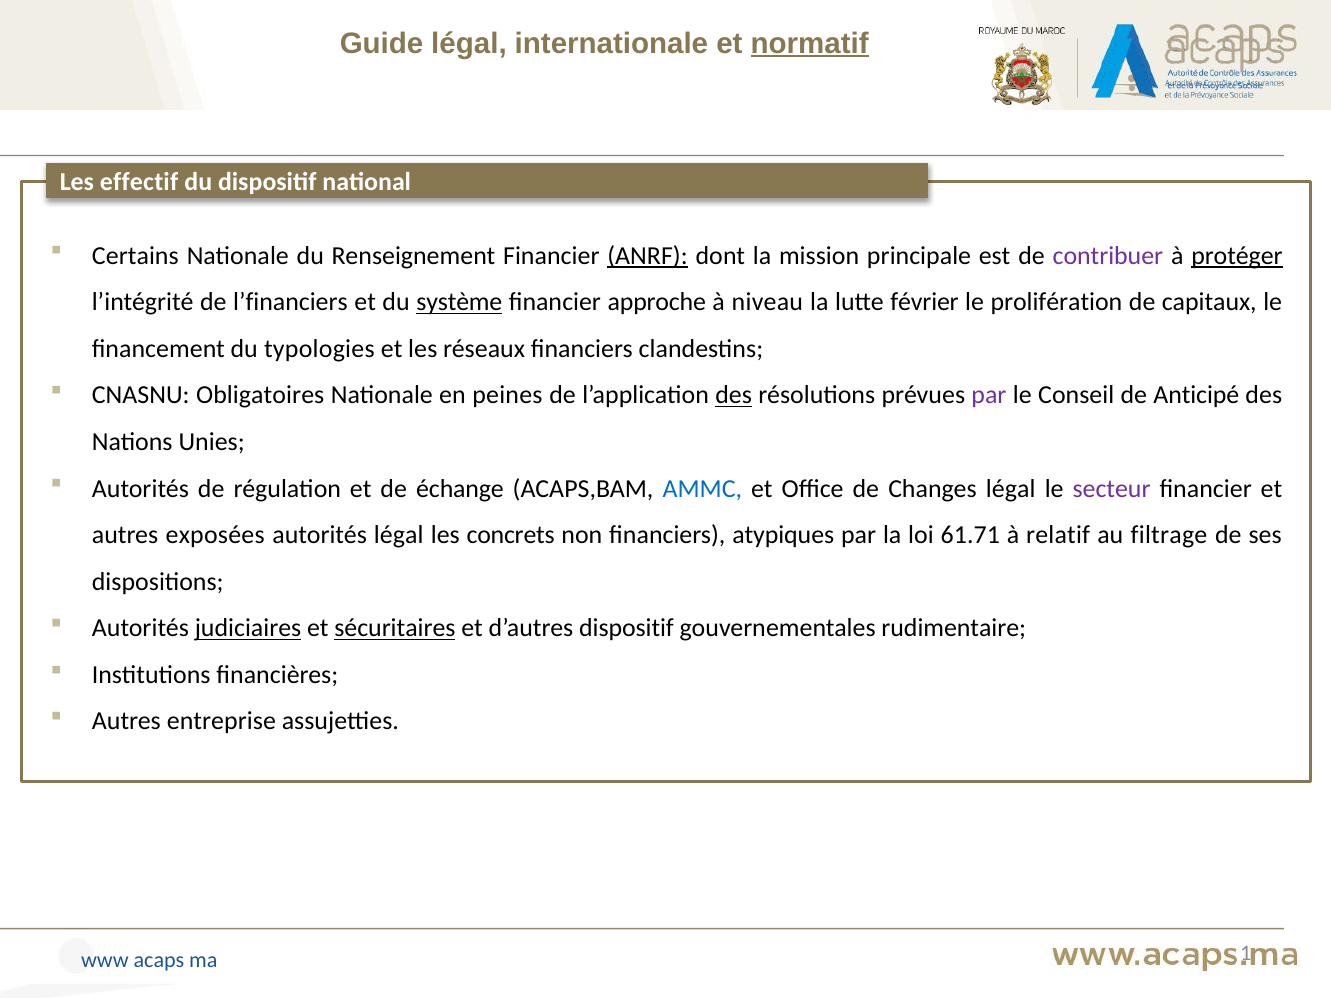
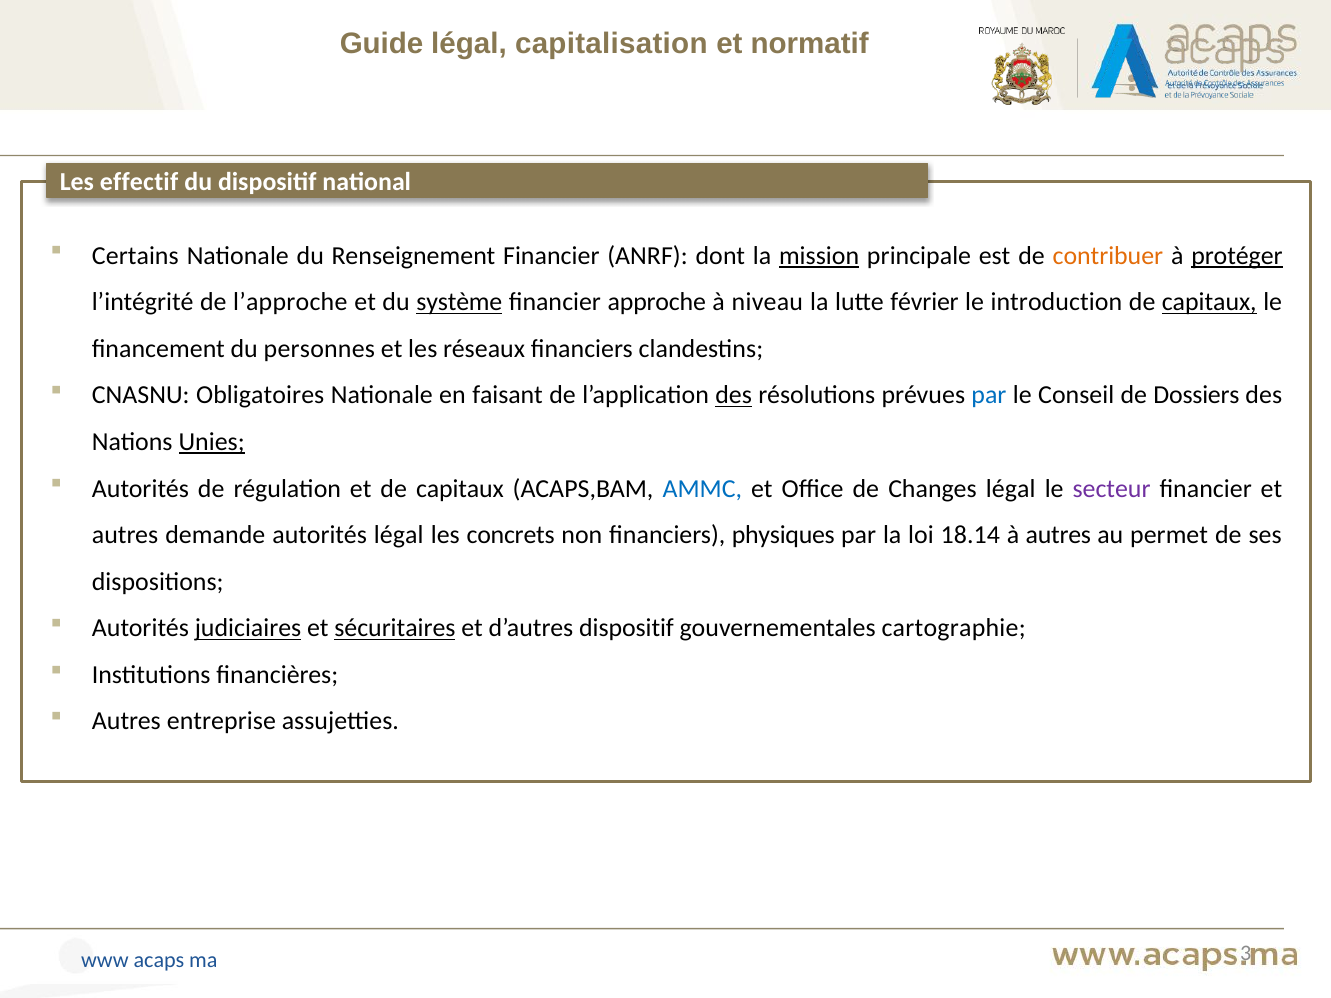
internationale: internationale -> capitalisation (611, 43)
normatif underline: present -> none (810, 43)
ANRF underline: present -> none (648, 256)
mission underline: none -> present (819, 256)
contribuer colour: purple -> orange (1108, 256)
l’financiers: l’financiers -> l’approche (290, 302)
prolifération: prolifération -> introduction (1056, 302)
capitaux underline: none -> present (1209, 302)
typologies: typologies -> personnes (319, 349)
peines: peines -> faisant (508, 395)
par colour: purple -> blue (989, 395)
Anticipé: Anticipé -> Dossiers (1196, 395)
Unies underline: none -> present (212, 442)
et de échange: échange -> capitaux (460, 489)
exposées: exposées -> demande (215, 535)
atypiques: atypiques -> physiques (783, 535)
61.71: 61.71 -> 18.14 (970, 535)
à relatif: relatif -> autres (1058, 535)
filtrage: filtrage -> permet (1169, 535)
rudimentaire: rudimentaire -> cartographie (954, 628)
1: 1 -> 3 (1246, 953)
